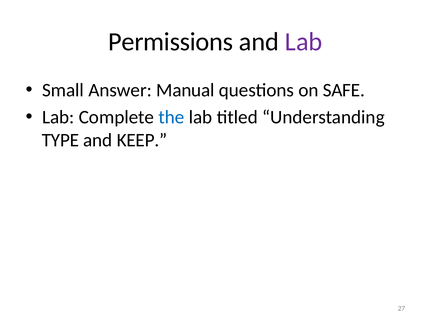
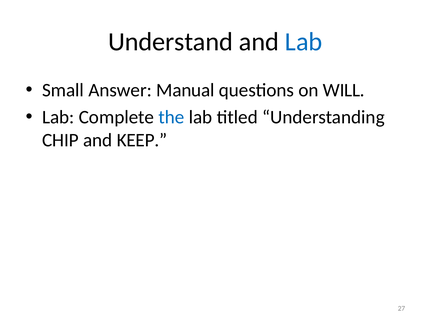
Permissions: Permissions -> Understand (171, 42)
Lab colour: purple -> blue (304, 42)
SAFE: SAFE -> WILL (344, 90)
TYPE: TYPE -> CHIP (60, 140)
